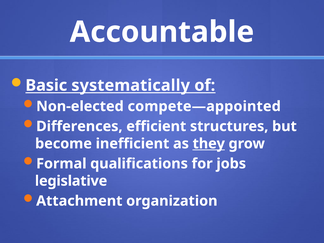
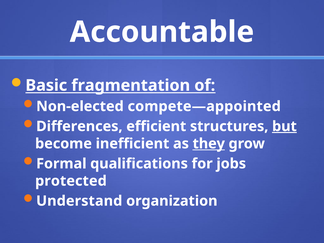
systematically: systematically -> fragmentation (131, 85)
but underline: none -> present (284, 126)
legislative: legislative -> protected (71, 181)
Attachment: Attachment -> Understand (79, 201)
